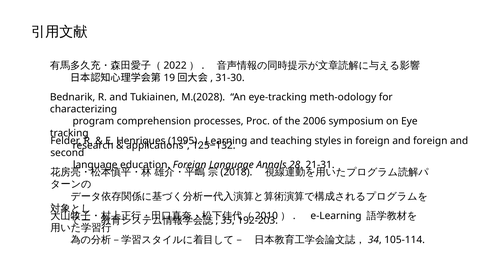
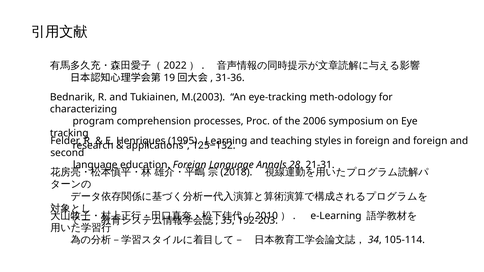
31-30: 31-30 -> 31-36 (230, 78)
M.(2028: M.(2028 -> M.(2003 (203, 97)
